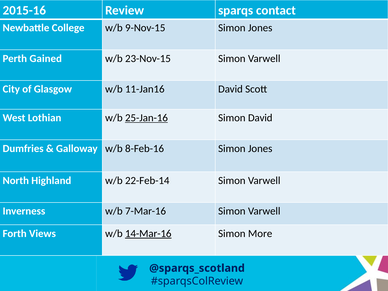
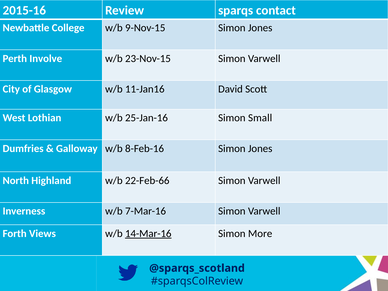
Gained: Gained -> Involve (46, 59)
25-Jan-16 underline: present -> none (146, 118)
Simon David: David -> Small (260, 118)
22-Feb-14: 22-Feb-14 -> 22-Feb-66 (147, 181)
